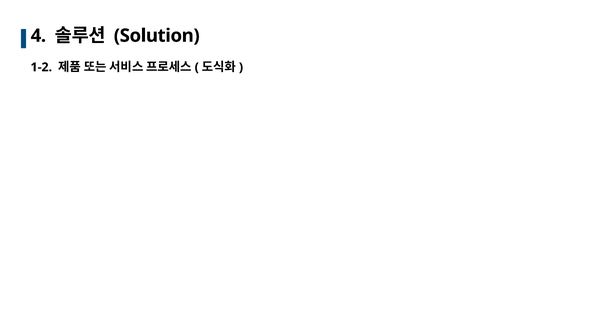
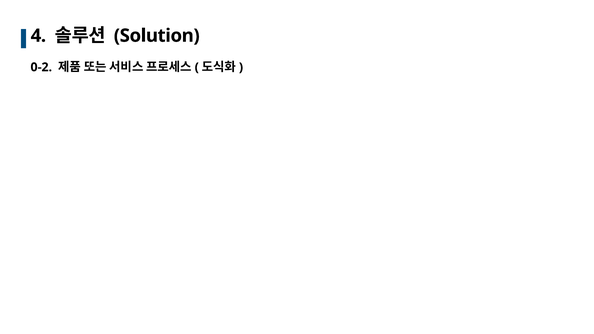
1-2: 1-2 -> 0-2 (41, 67)
